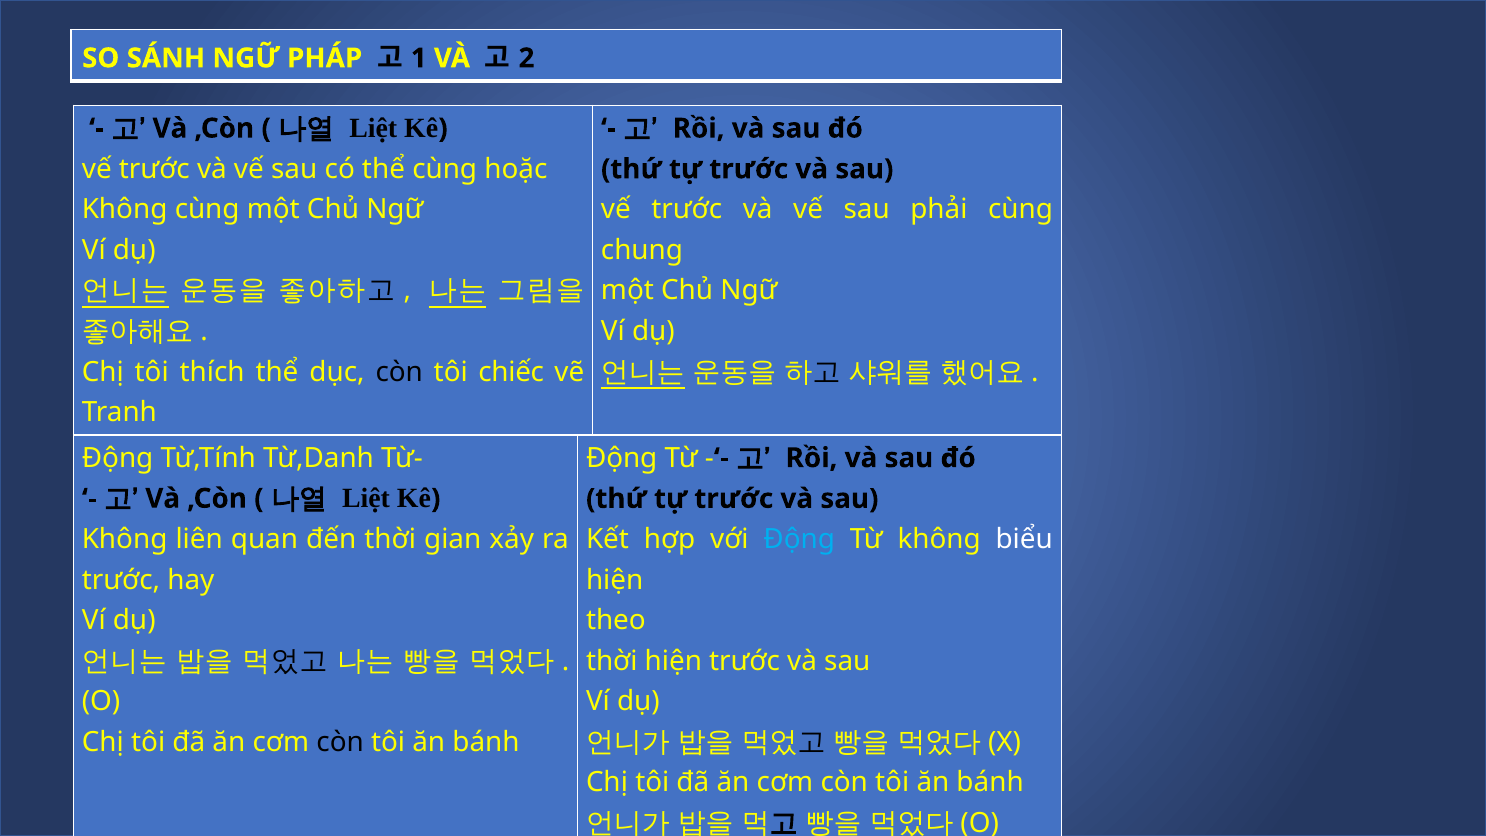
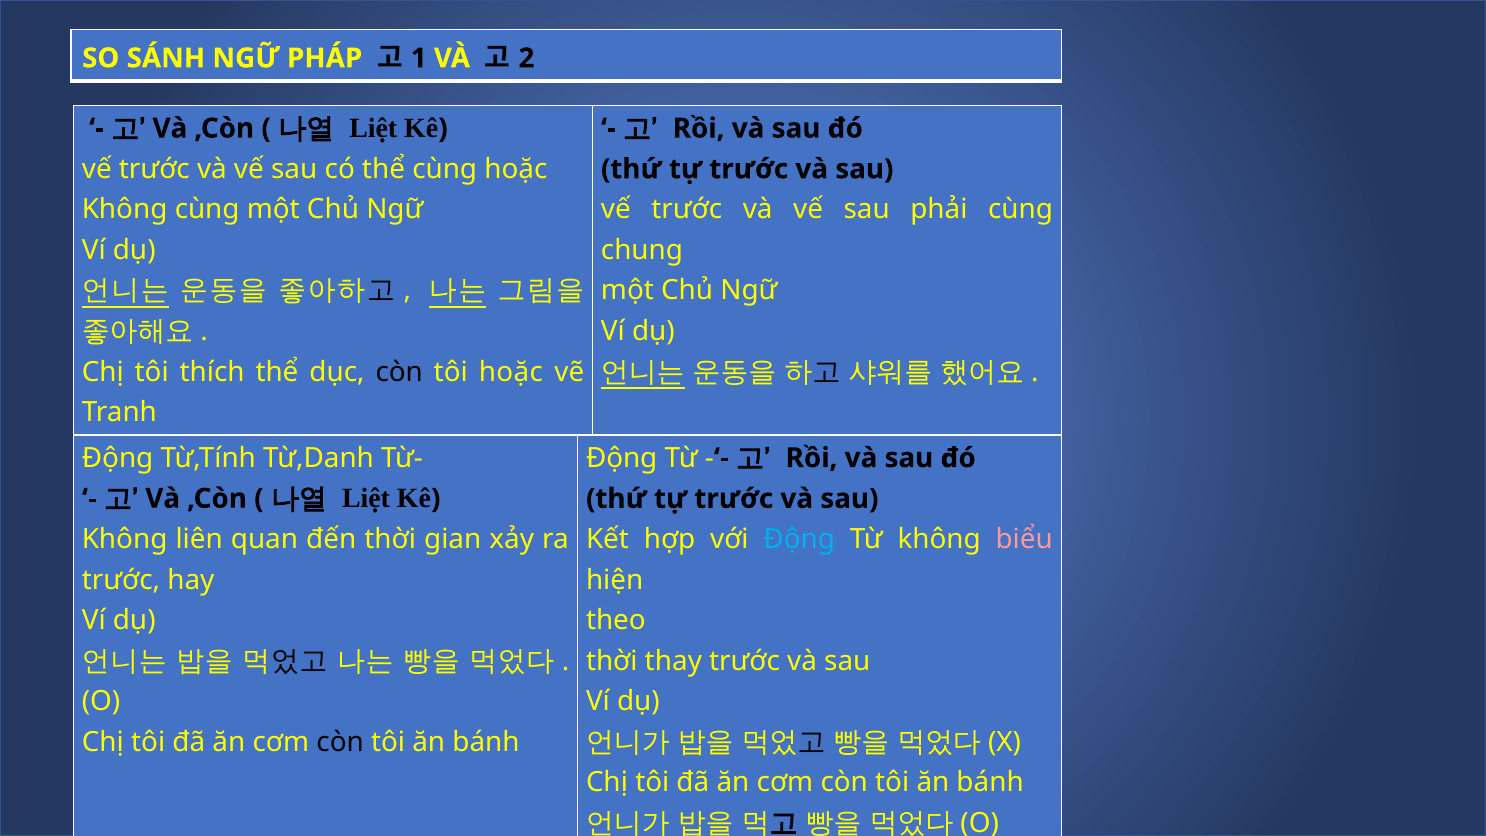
tôi chiếc: chiếc -> hoặc (511, 372)
biểu colour: white -> pink (1024, 539)
thời hiện: hiện -> thay (673, 661)
